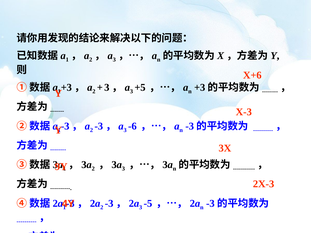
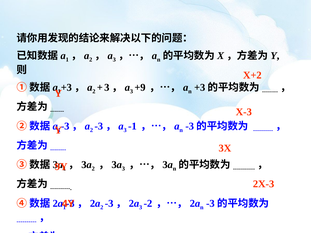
X+6: X+6 -> X+2 (252, 75)
+5: +5 -> +9 (140, 88)
-6: -6 -> -1 (132, 126)
-5: -5 -> -2 (148, 204)
